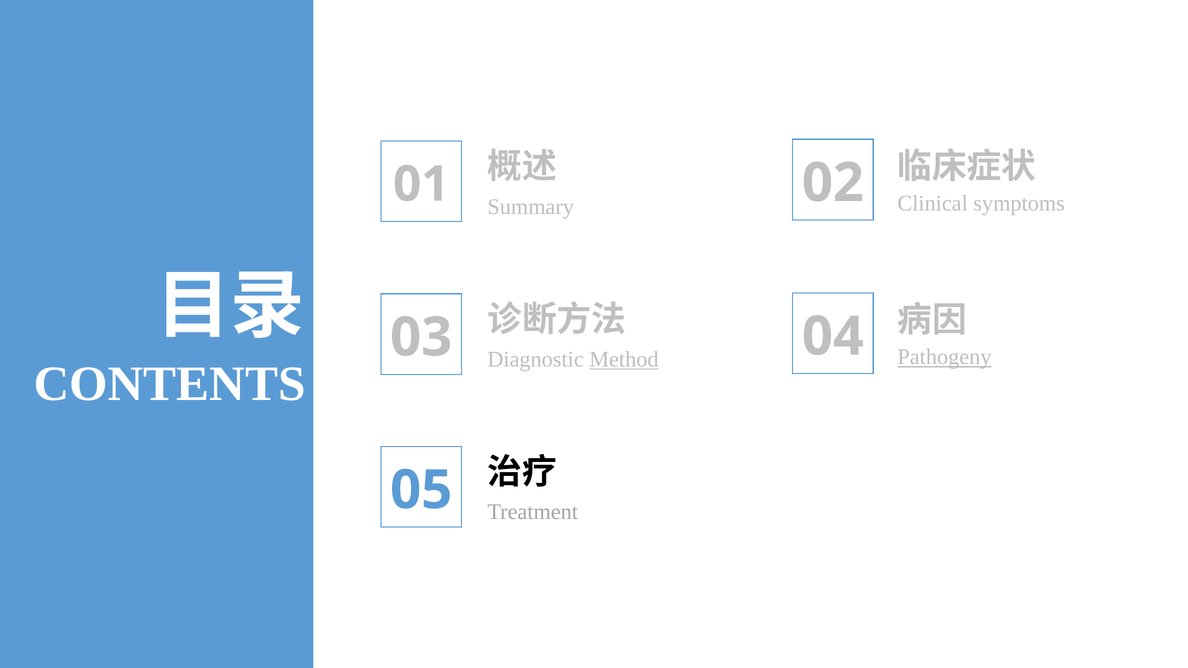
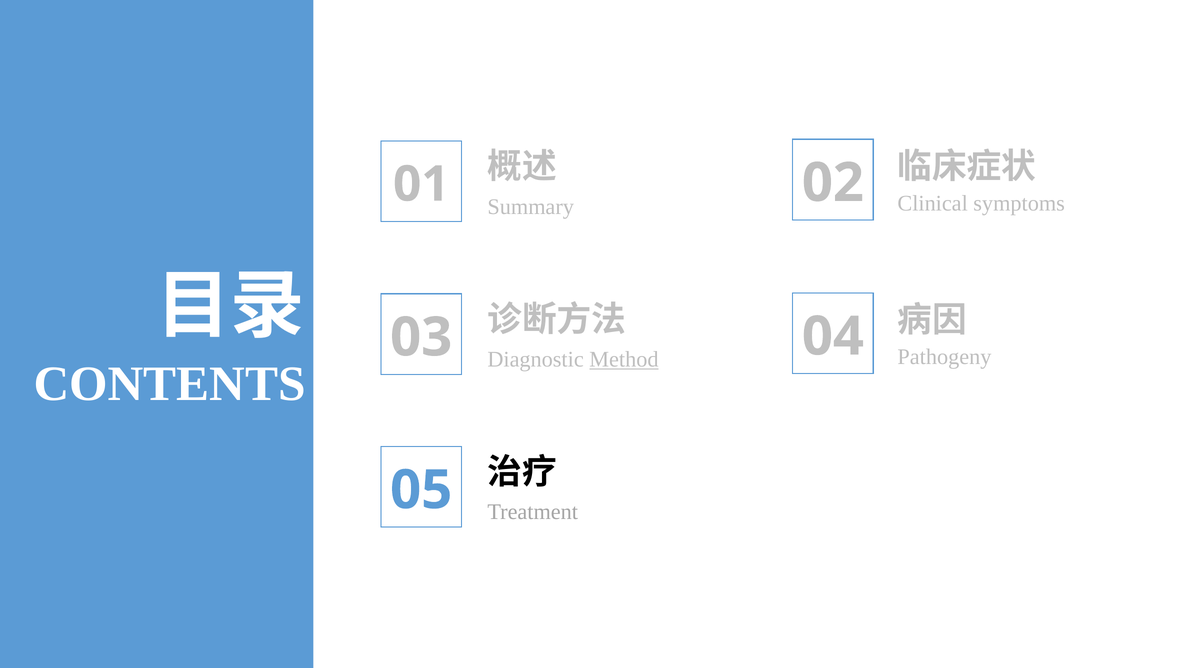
Pathogeny underline: present -> none (944, 357)
